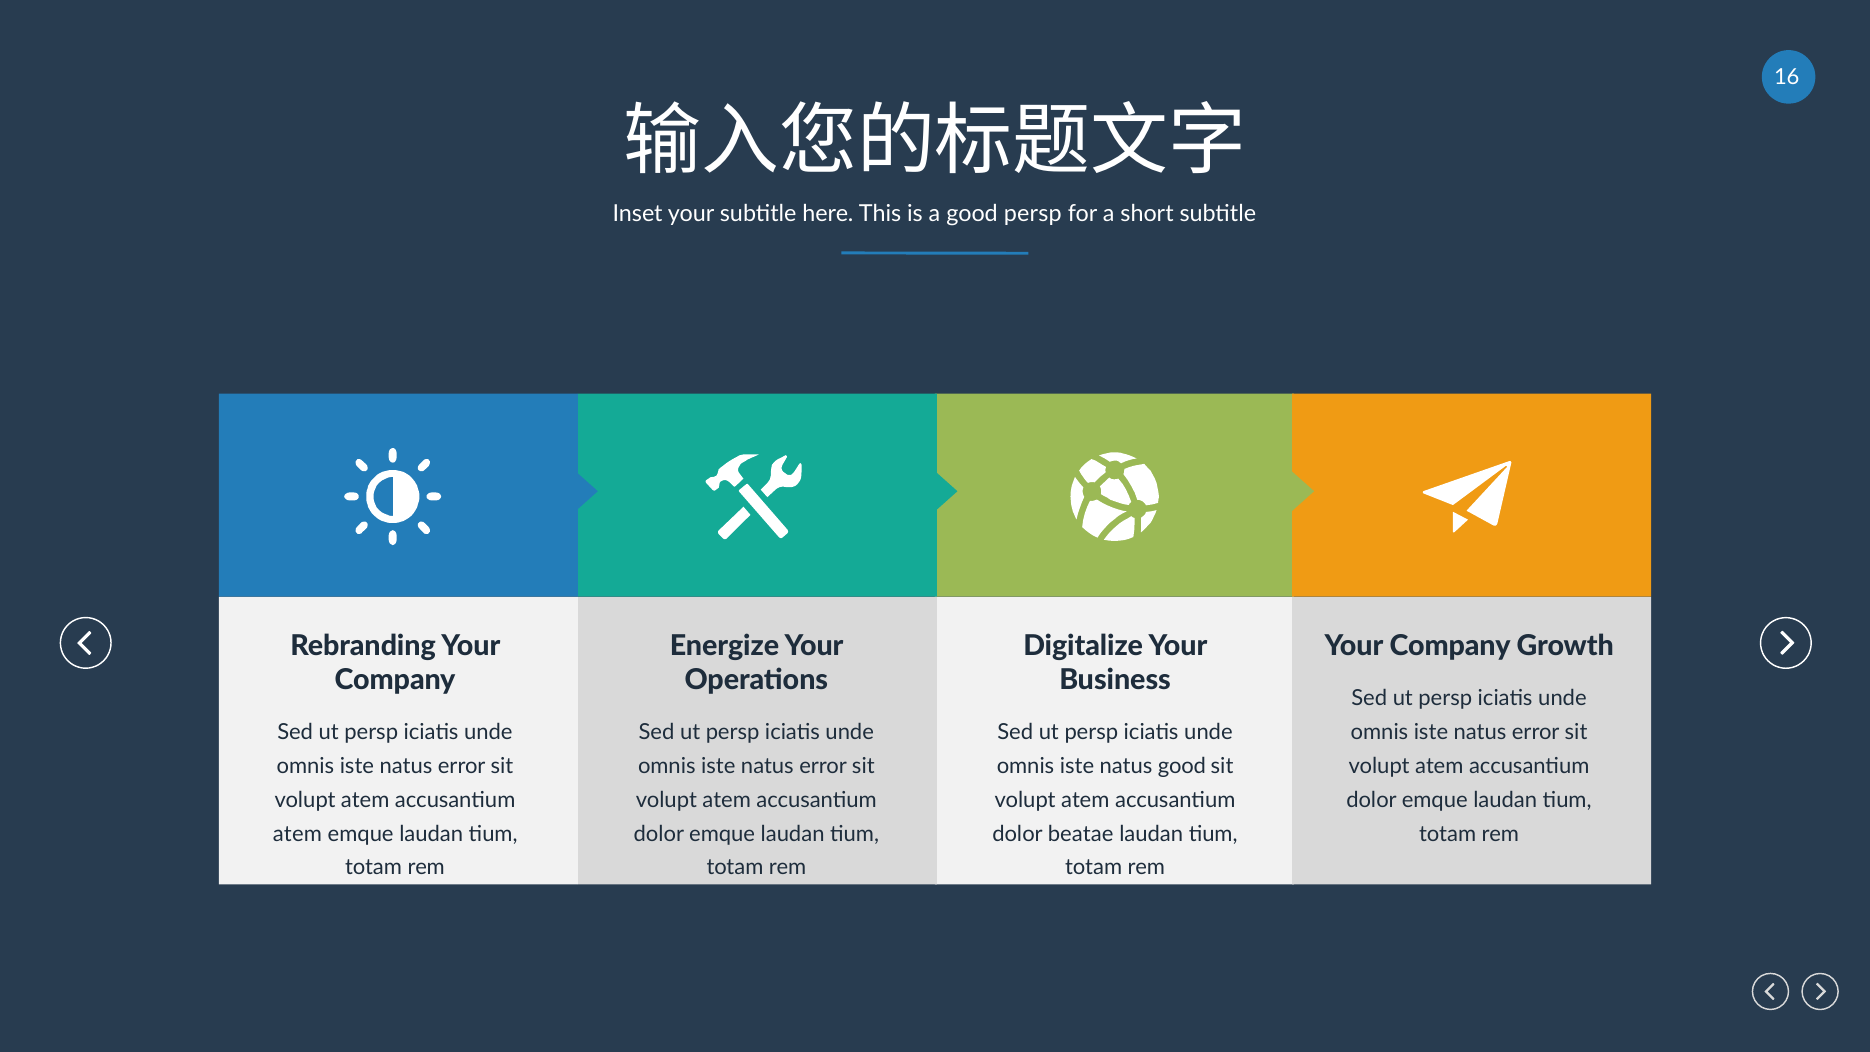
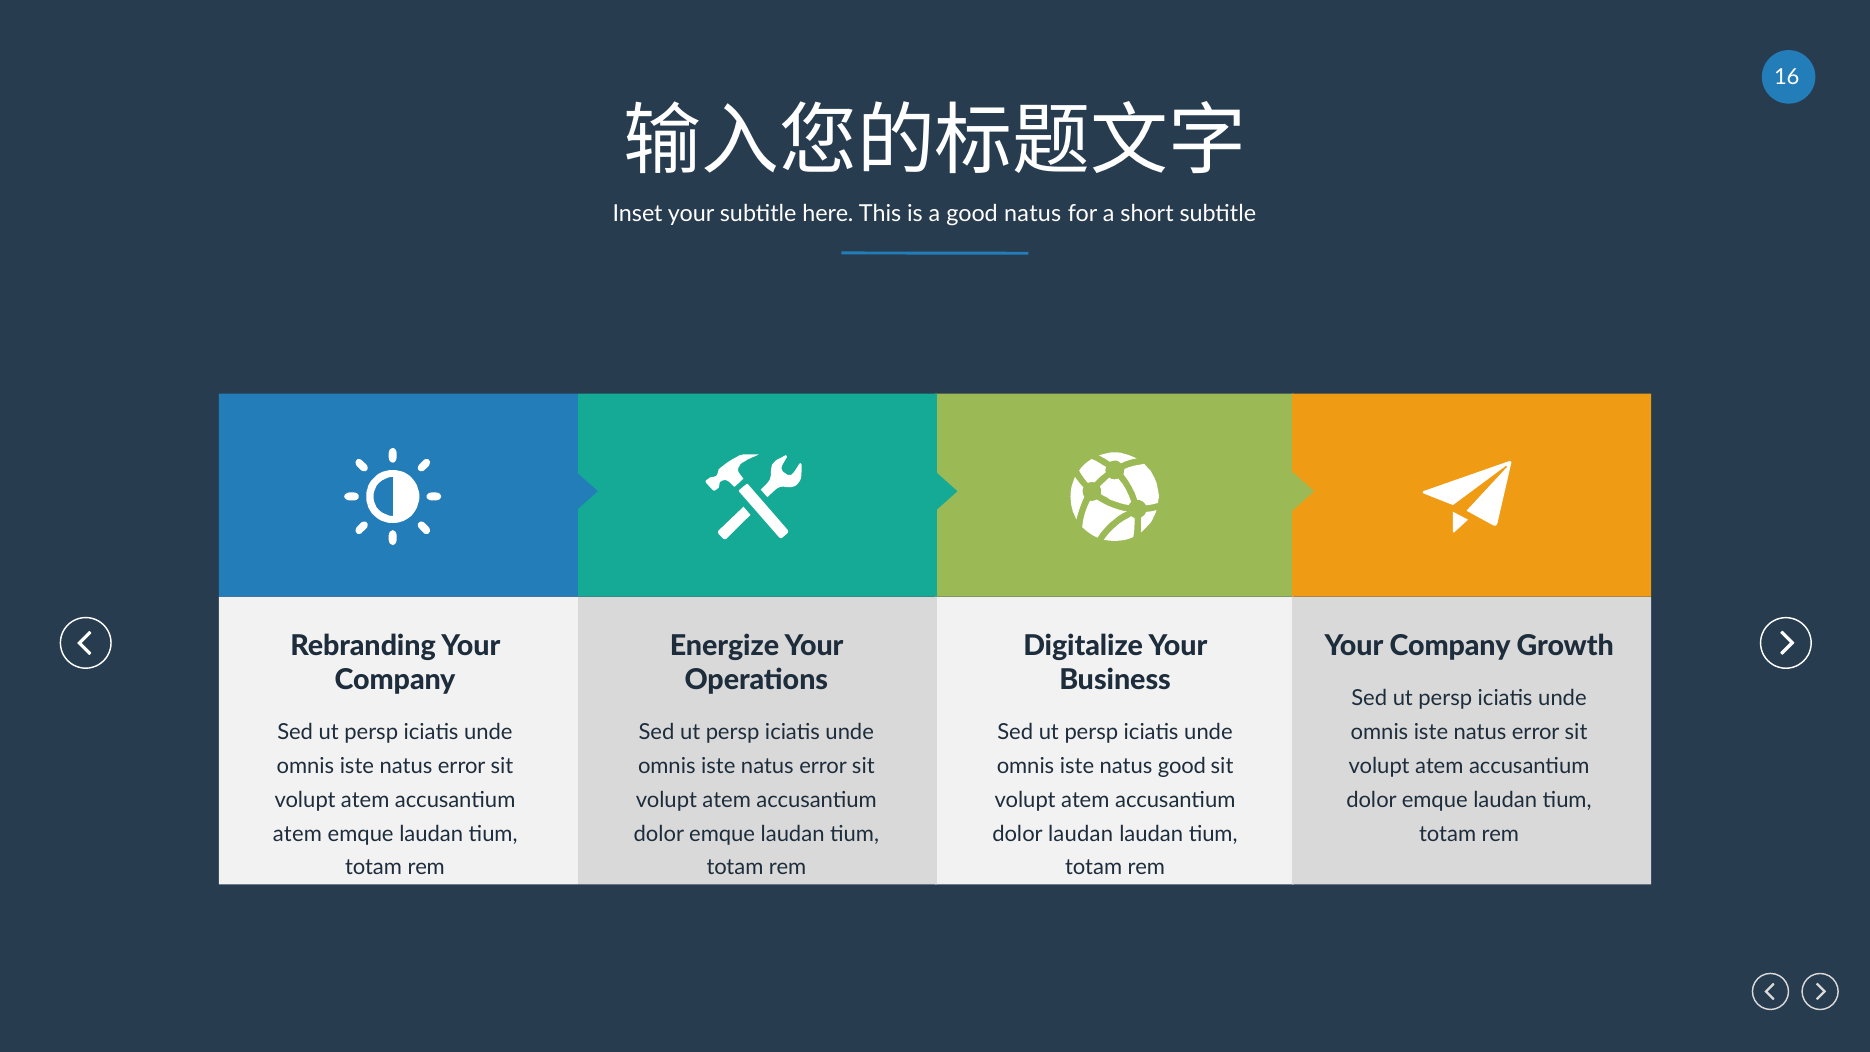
good persp: persp -> natus (1033, 214)
dolor beatae: beatae -> laudan (1081, 834)
